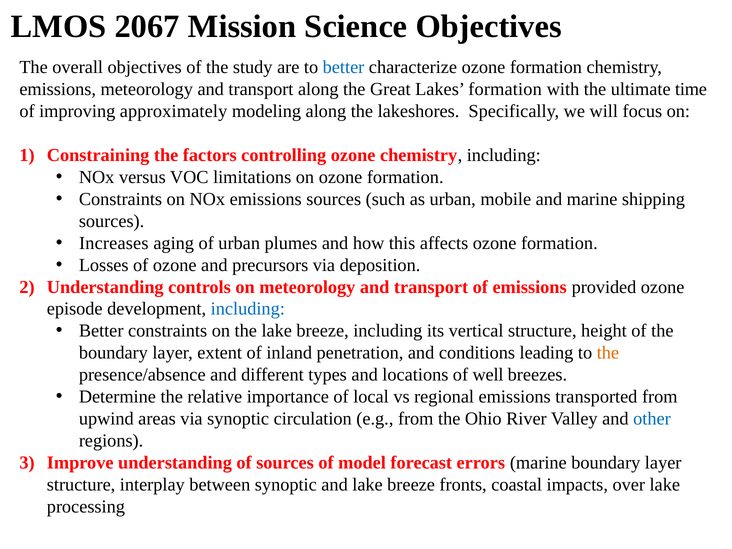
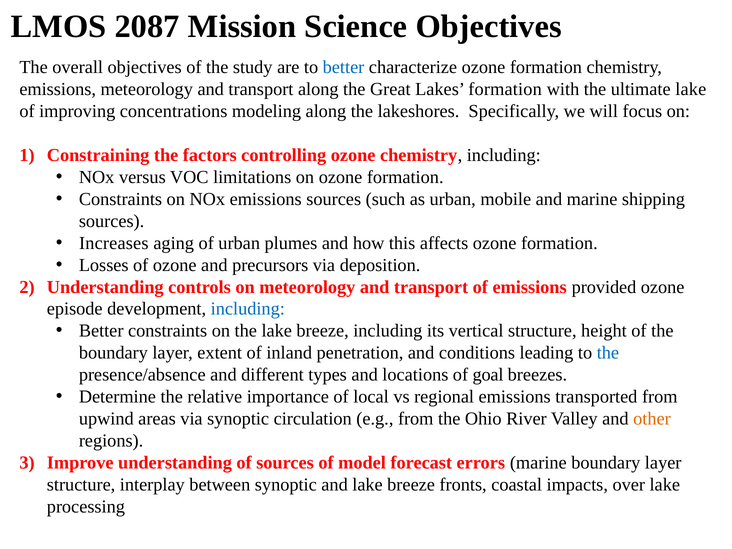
2067: 2067 -> 2087 (147, 26)
ultimate time: time -> lake (691, 89)
approximately: approximately -> concentrations (174, 111)
the colour: orange -> blue (608, 353)
well: well -> goal (488, 375)
other colour: blue -> orange (652, 419)
